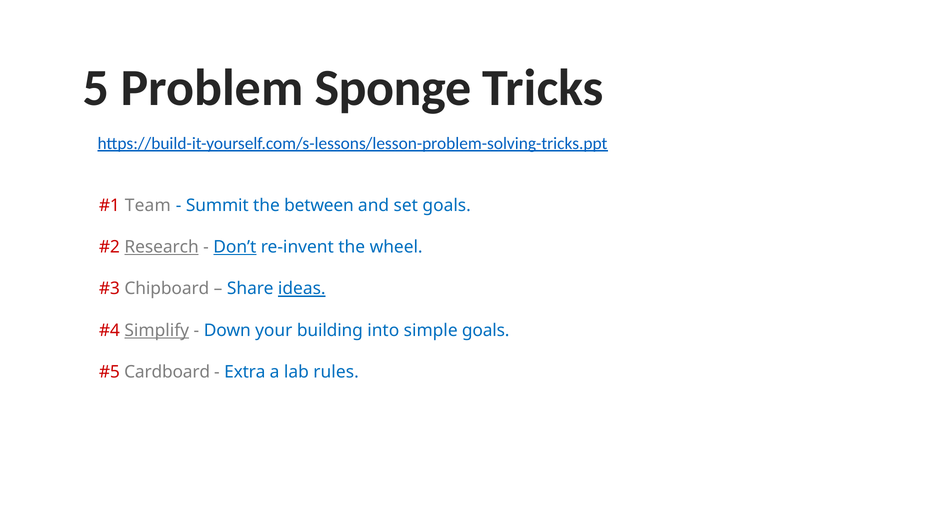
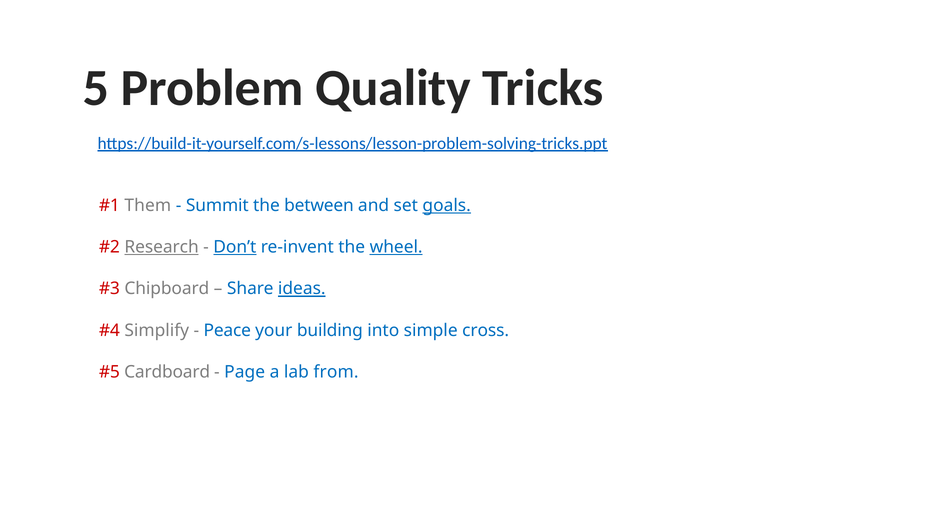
Sponge: Sponge -> Quality (393, 88)
Team: Team -> Them (148, 205)
goals underline: none -> present (447, 205)
wheel underline: none -> present (396, 247)
Simplify underline: present -> none (157, 330)
Down: Down -> Peace (227, 330)
simple goals: goals -> cross (486, 330)
Extra: Extra -> Page (245, 372)
rules: rules -> from (336, 372)
